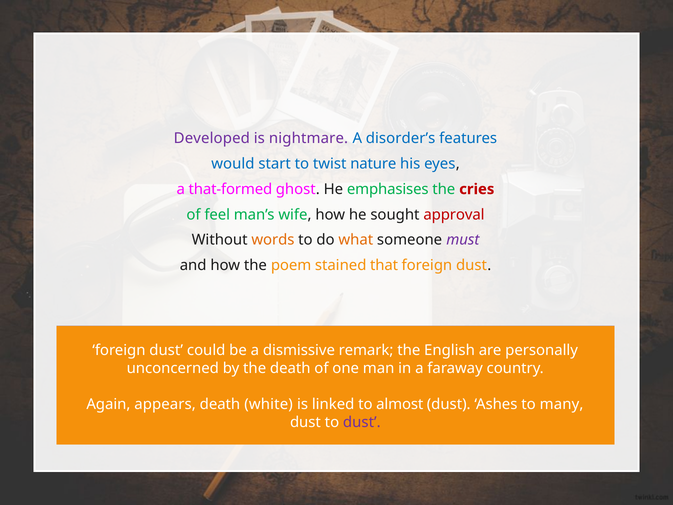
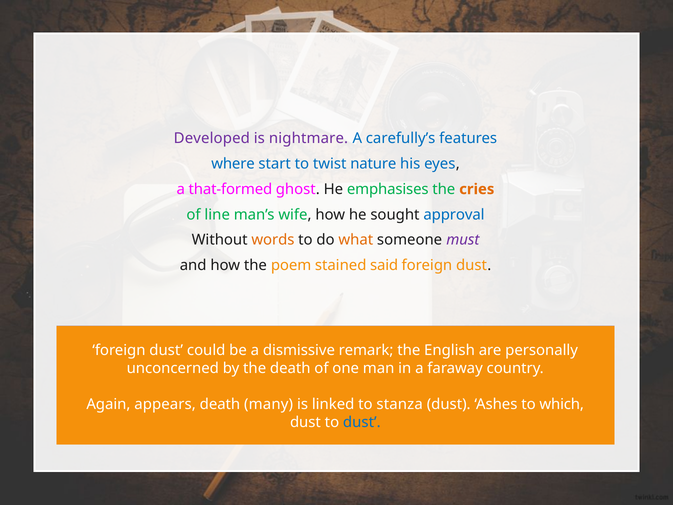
disorder’s: disorder’s -> carefully’s (401, 138)
would: would -> where (233, 164)
cries colour: red -> orange (477, 189)
feel: feel -> line (217, 215)
approval colour: red -> blue (454, 215)
stained that: that -> said (384, 265)
white: white -> many (269, 404)
to almost: almost -> stanza (400, 404)
many: many -> which (562, 404)
dust colour: purple -> blue (362, 422)
